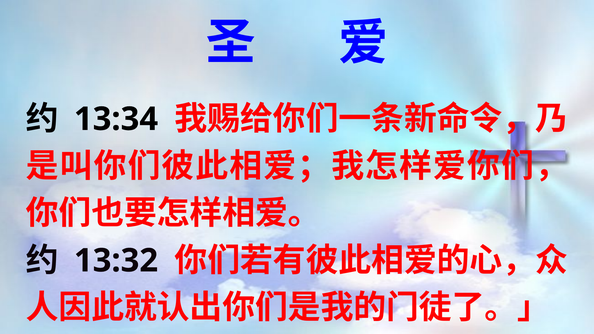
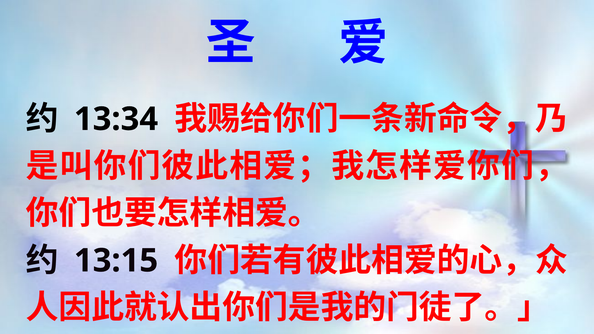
13:32: 13:32 -> 13:15 (116, 261)
